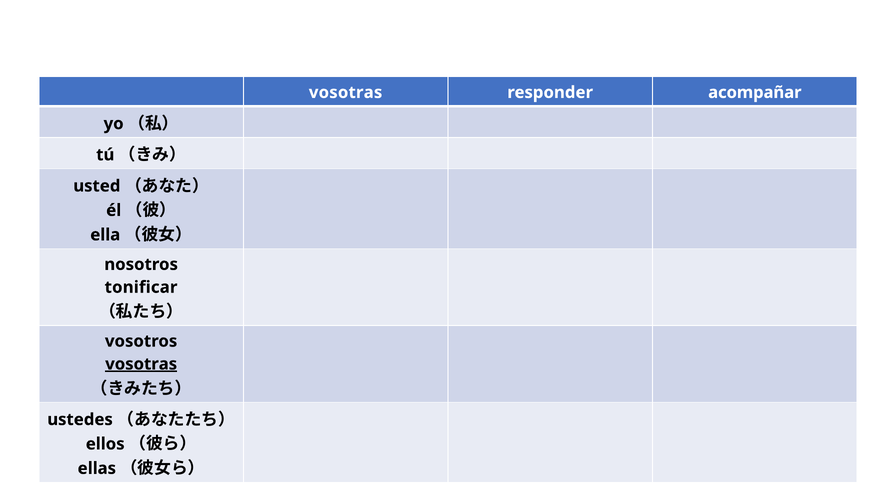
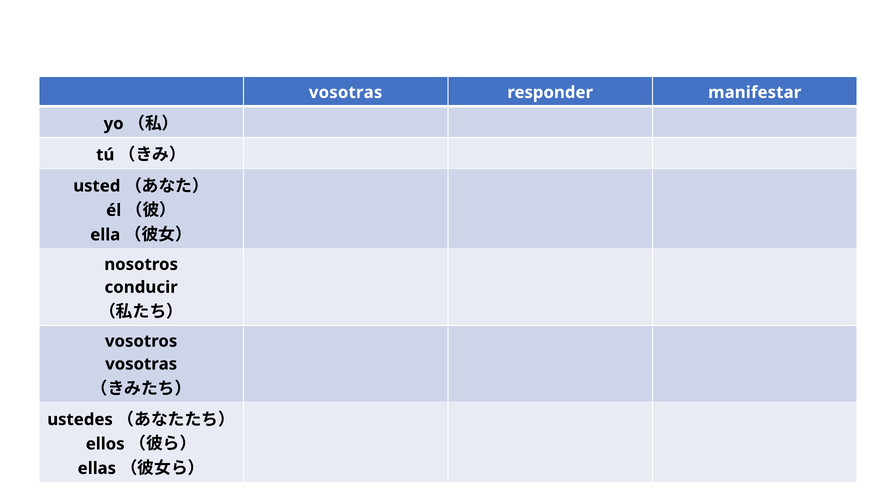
acompañar: acompañar -> manifestar (755, 92)
tonificar: tonificar -> conducir (141, 287)
vosotras underline: present -> none (141, 364)
